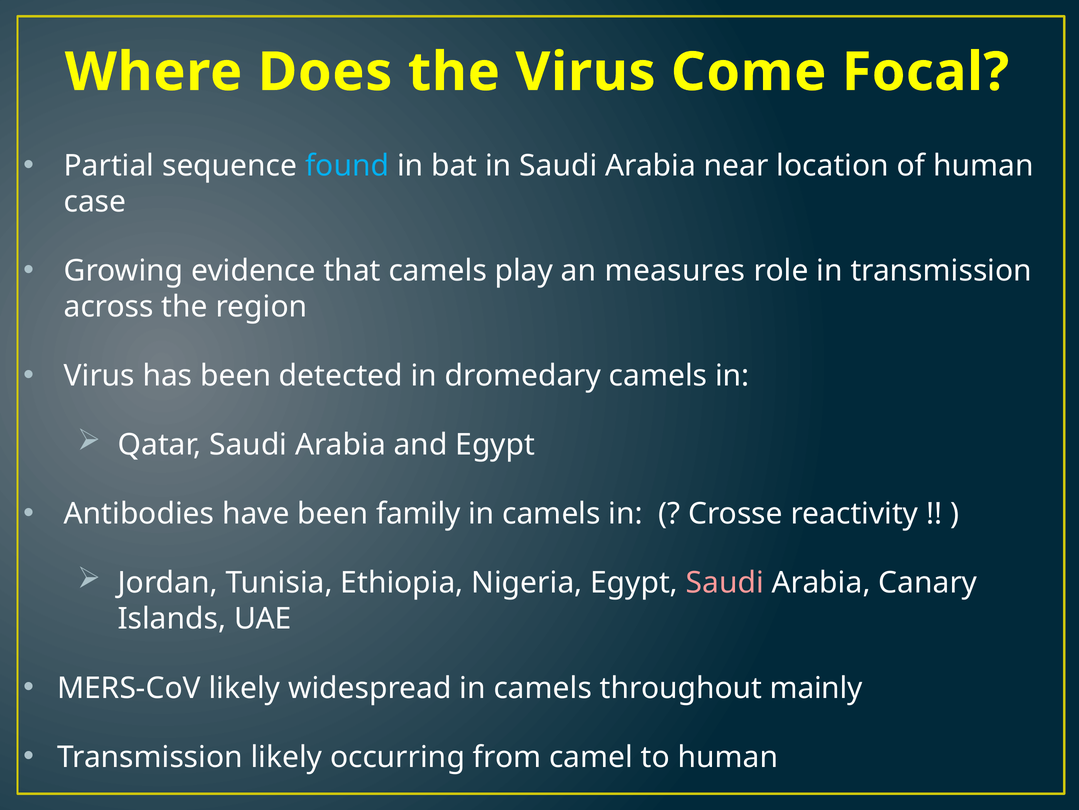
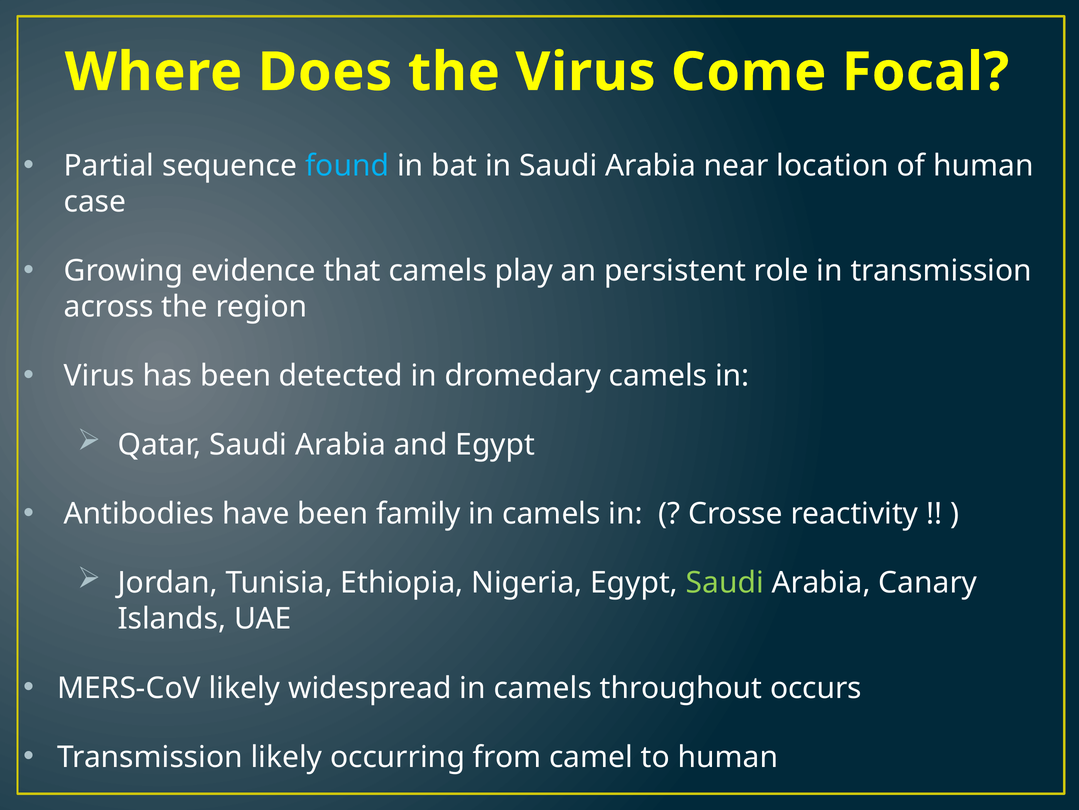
measures: measures -> persistent (675, 271)
Saudi colour: pink -> light green (725, 583)
mainly: mainly -> occurs (816, 687)
